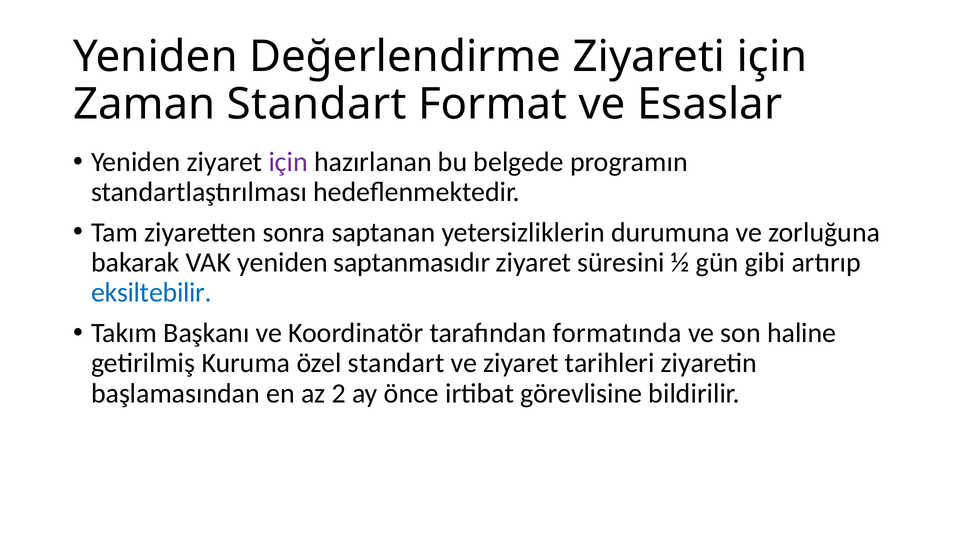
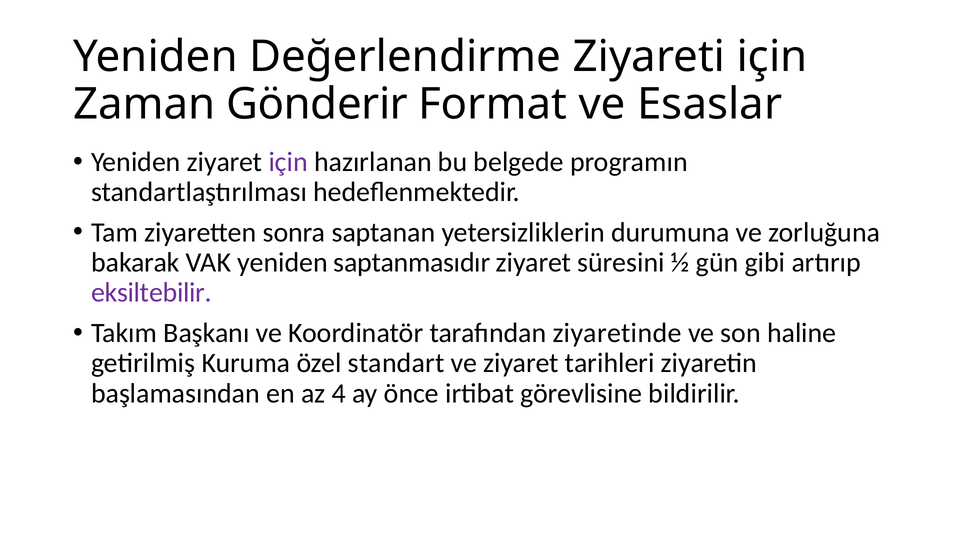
Zaman Standart: Standart -> Gönderir (317, 104)
eksiltebilir colour: blue -> purple (151, 293)
formatında: formatında -> ziyaretinde (617, 333)
2: 2 -> 4 (339, 393)
